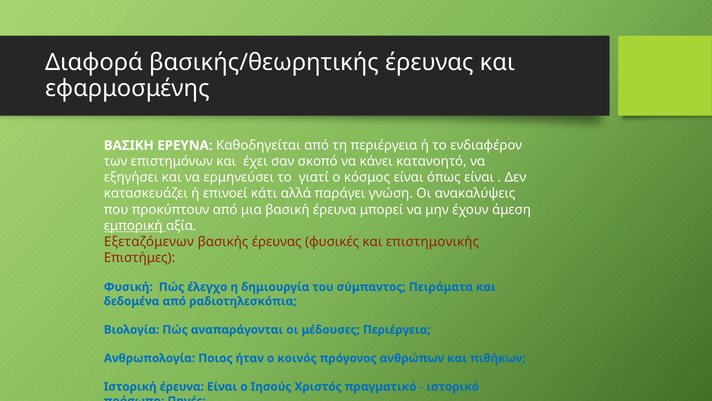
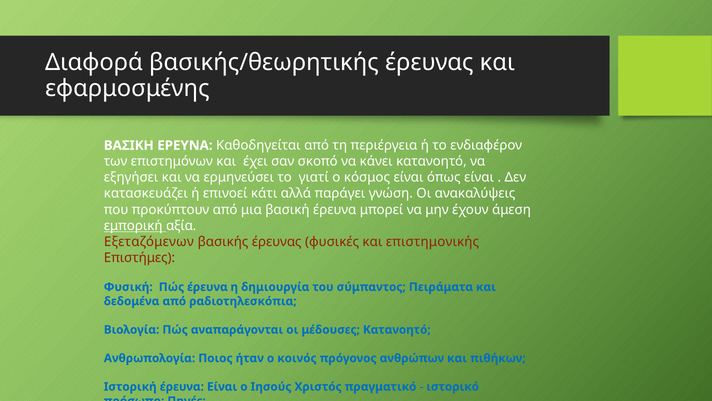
Πώς έλεγχο: έλεγχο -> έρευνα (207, 287)
μέδουσες Περιέργεια: Περιέργεια -> Κατανοητό (397, 329)
